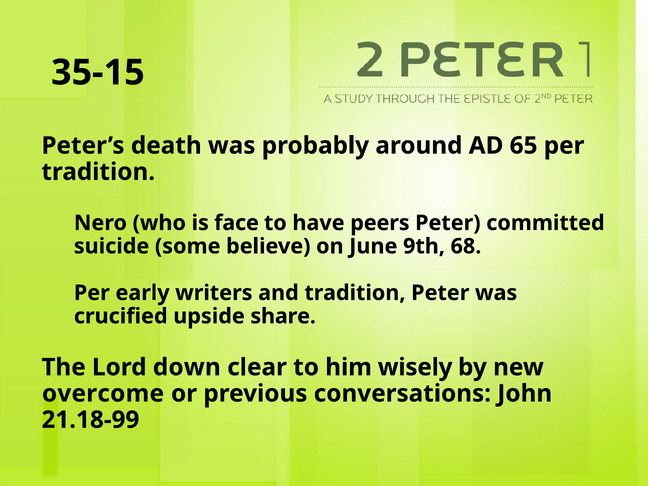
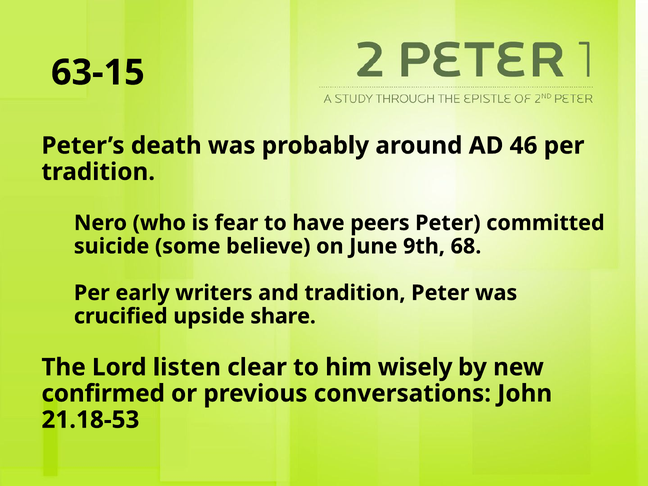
35-15: 35-15 -> 63-15 (98, 73)
65: 65 -> 46 (524, 146)
face: face -> fear (236, 223)
down: down -> listen (187, 367)
overcome: overcome -> confirmed (103, 394)
21.18-99: 21.18-99 -> 21.18-53 (90, 420)
